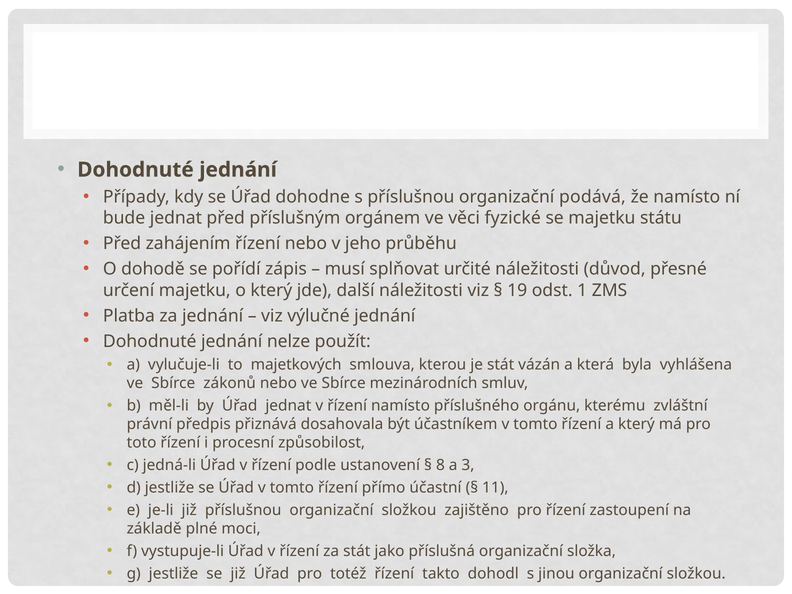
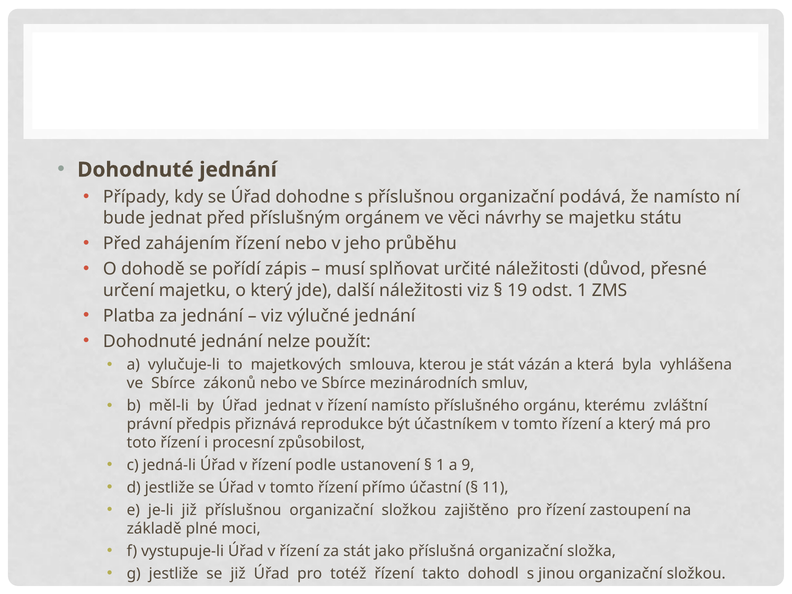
fyzické: fyzické -> návrhy (513, 218)
dosahovala: dosahovala -> reprodukce (342, 424)
8: 8 -> 1 (440, 465)
3: 3 -> 9 (468, 465)
